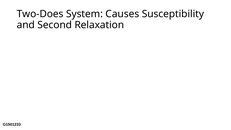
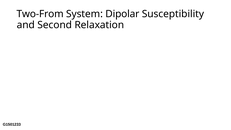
Two-Does: Two-Does -> Two-From (40, 14)
Causes: Causes -> Dipolar (122, 14)
